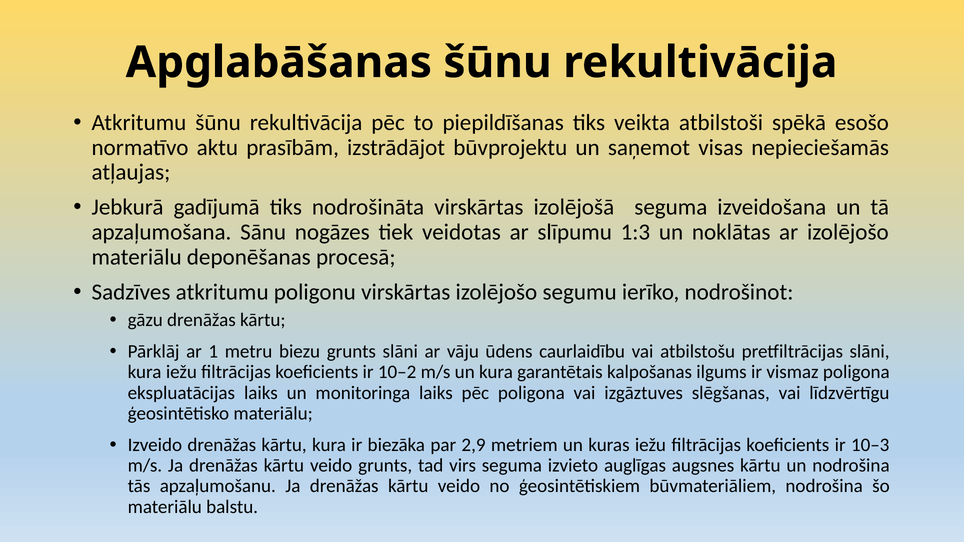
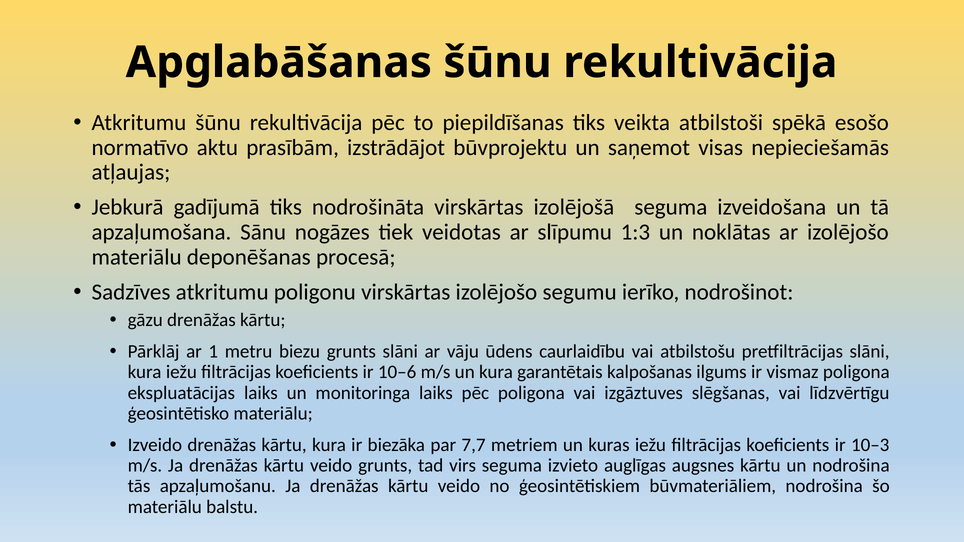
10–2: 10–2 -> 10–6 (397, 372)
2,9: 2,9 -> 7,7 (474, 445)
